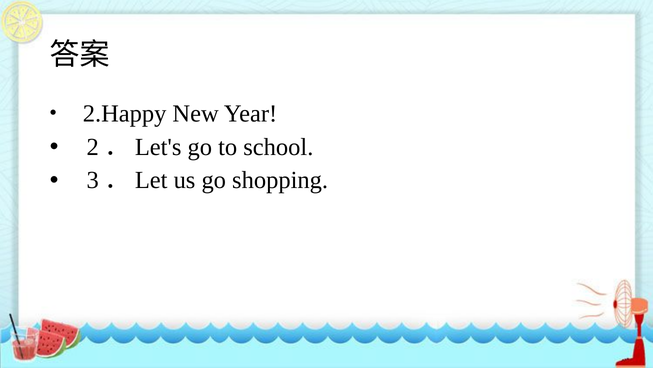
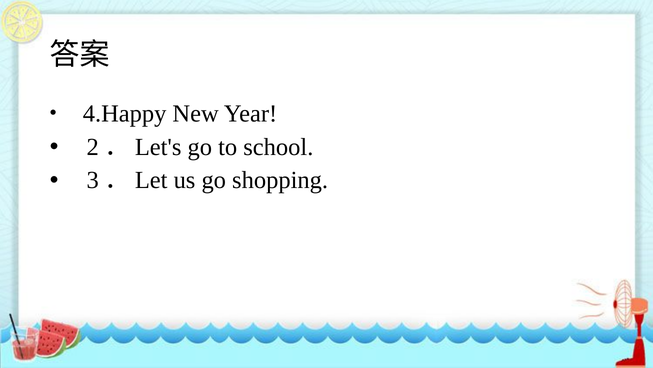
2.Happy: 2.Happy -> 4.Happy (125, 113)
